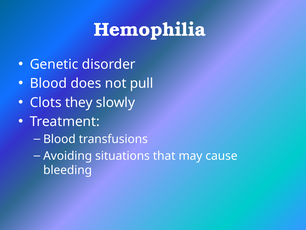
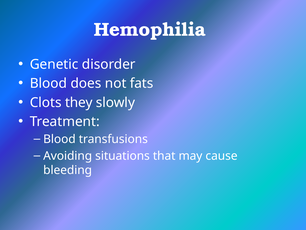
pull: pull -> fats (142, 83)
